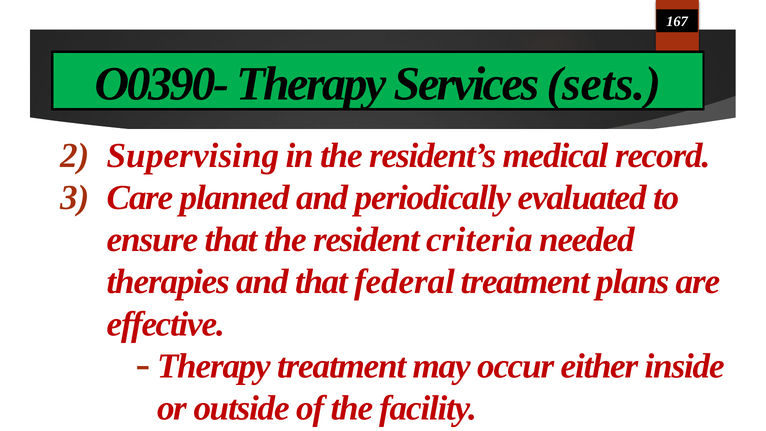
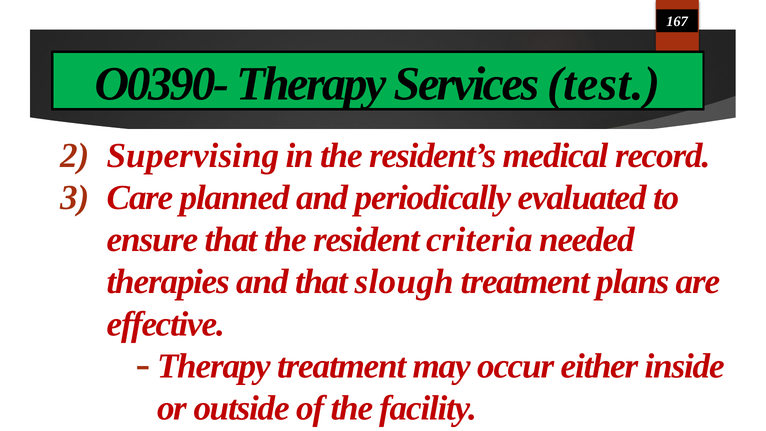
sets: sets -> test (604, 84)
federal: federal -> slough (404, 282)
